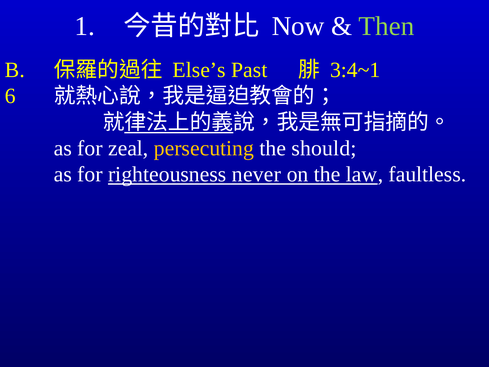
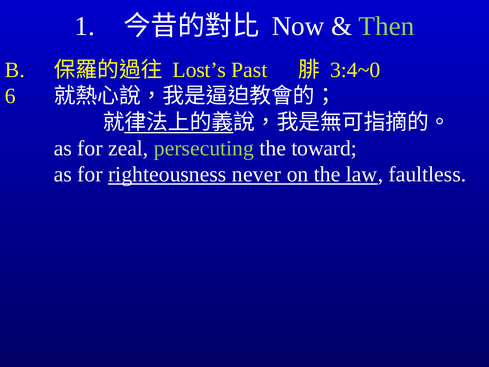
Else’s: Else’s -> Lost’s (199, 70)
3:4~1: 3:4~1 -> 3:4~0 (355, 70)
persecuting colour: yellow -> light green (204, 148)
should: should -> toward (324, 148)
